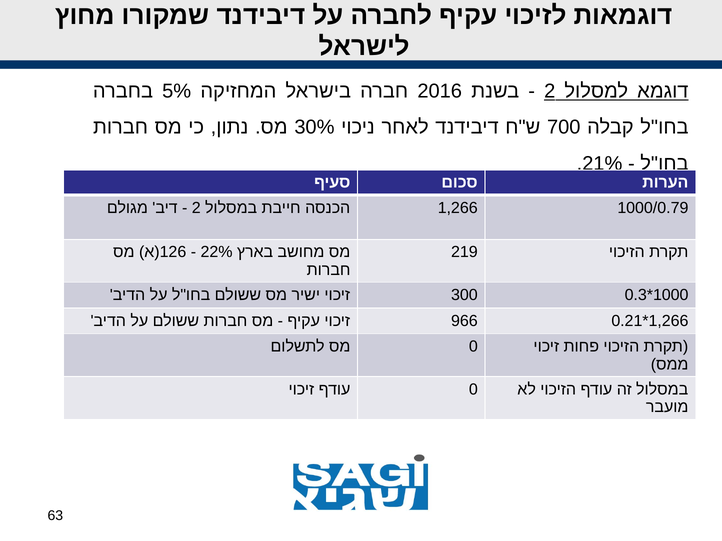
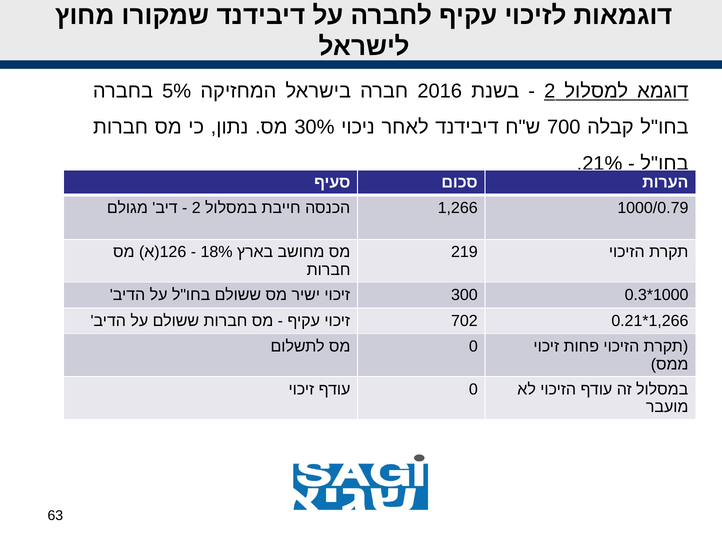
22%: 22% -> 18% (217, 252)
966: 966 -> 702 (464, 321)
